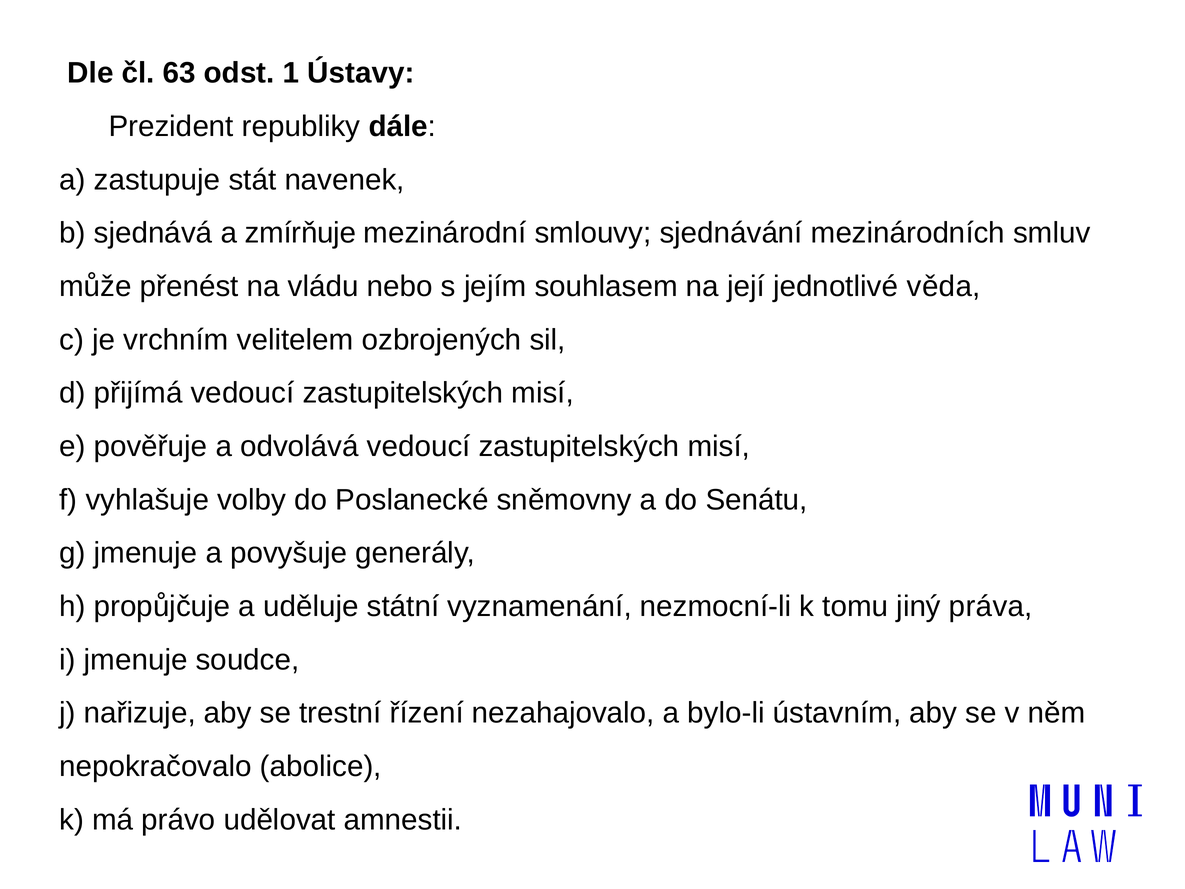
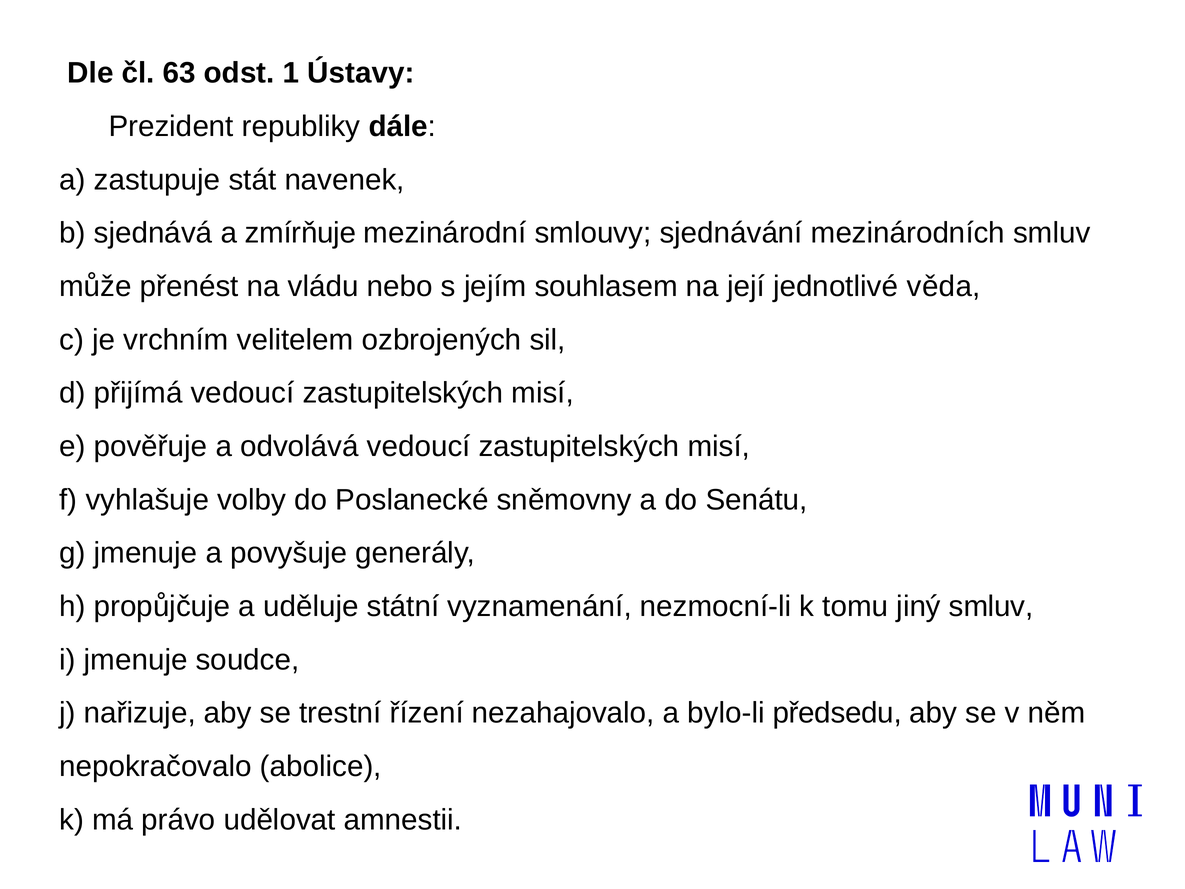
jiný práva: práva -> smluv (991, 606)
ústavním: ústavním -> předsedu (837, 713)
